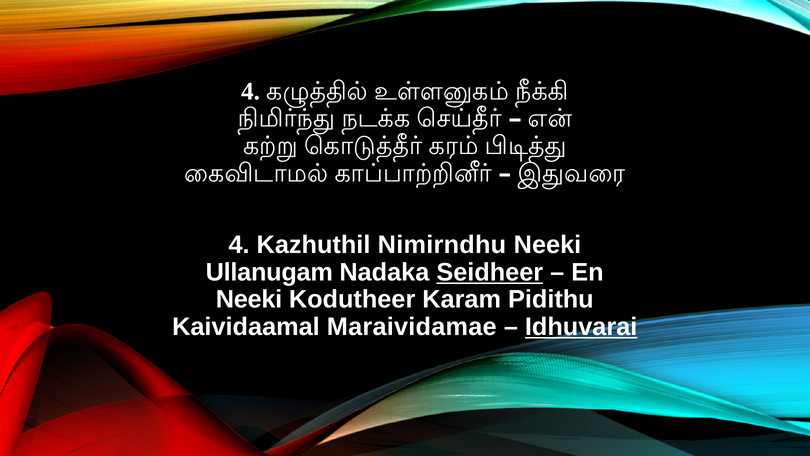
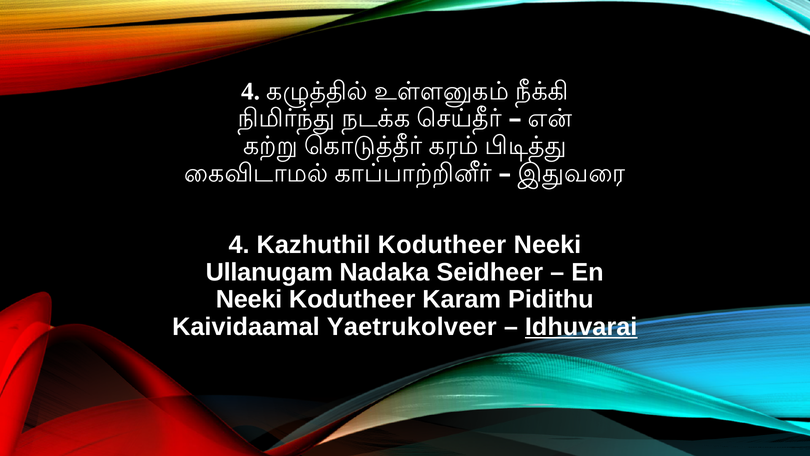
Kazhuthil Nimirndhu: Nimirndhu -> Kodutheer (442, 245)
Seidheer underline: present -> none (490, 272)
Maraividamae: Maraividamae -> Yaetrukolveer (412, 327)
